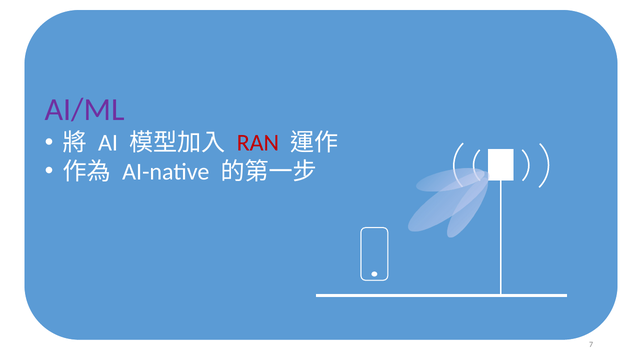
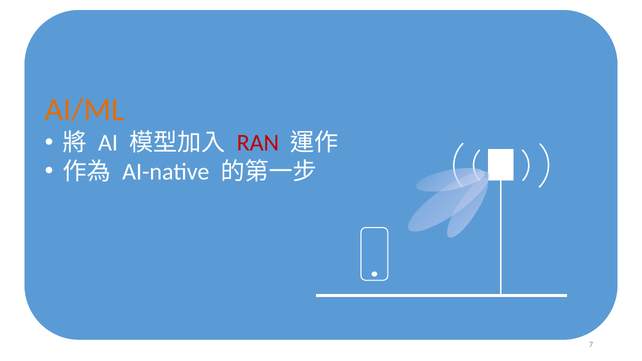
AI/ML colour: purple -> orange (85, 110)
